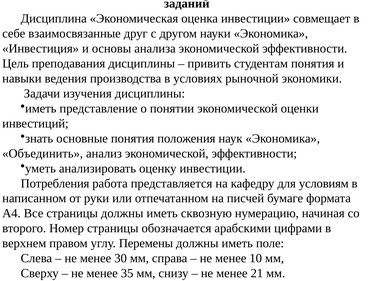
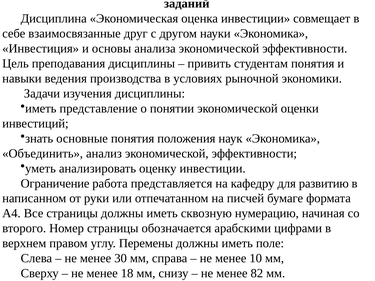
Потребления: Потребления -> Ограничение (55, 184)
условиям: условиям -> развитию (324, 184)
35: 35 -> 18 (127, 274)
21: 21 -> 82 (257, 274)
